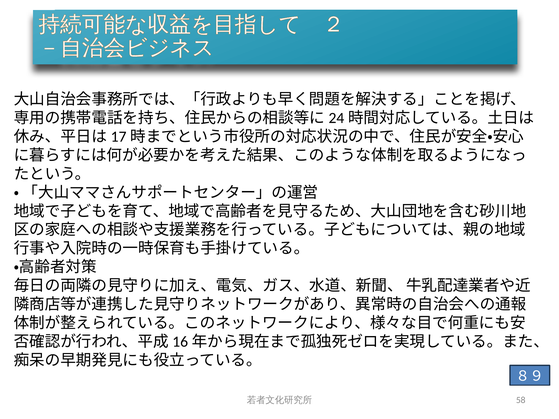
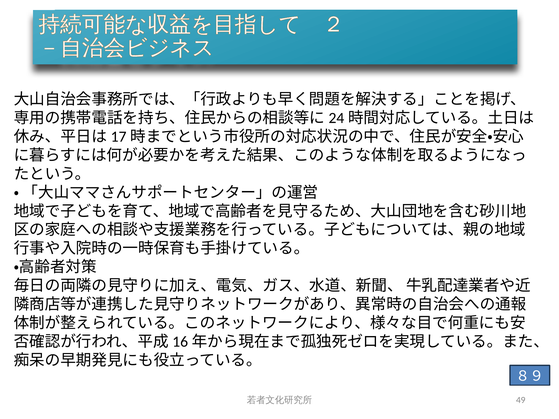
58: 58 -> 49 (521, 400)
